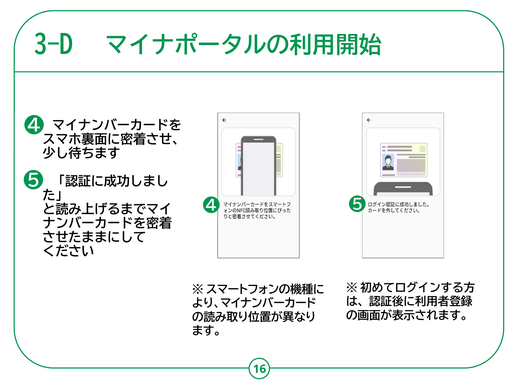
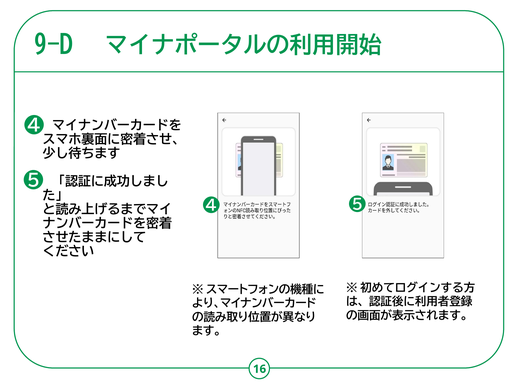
3-D: 3-D -> 9-D (53, 45)
